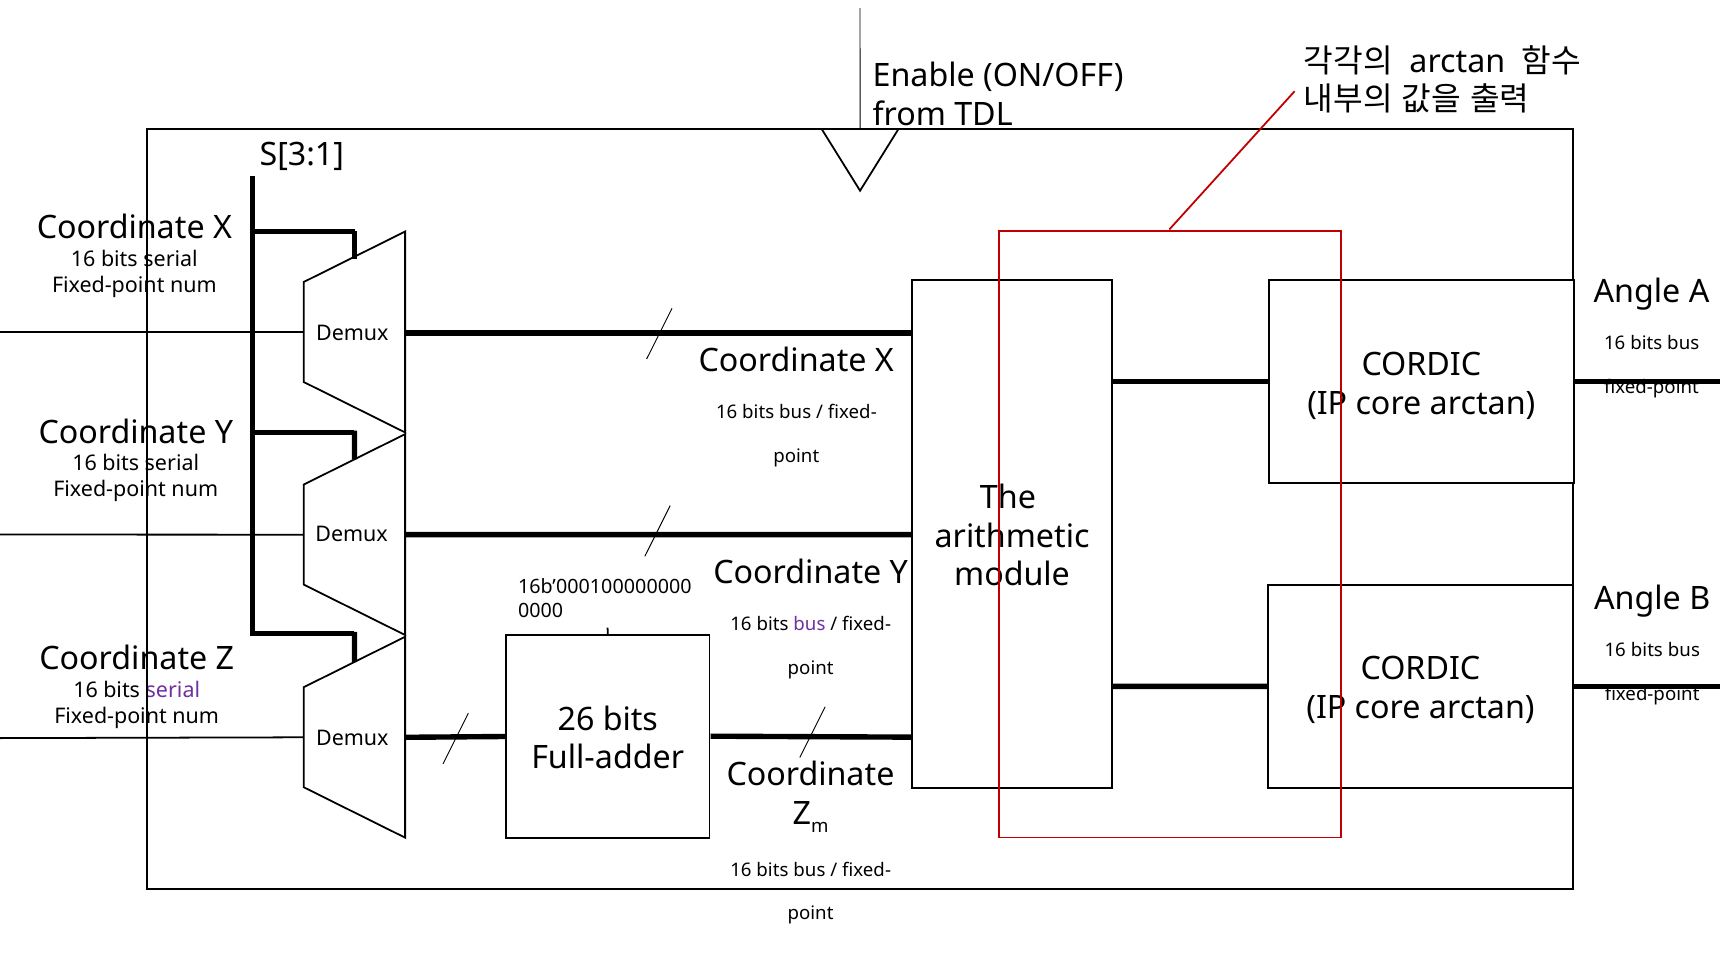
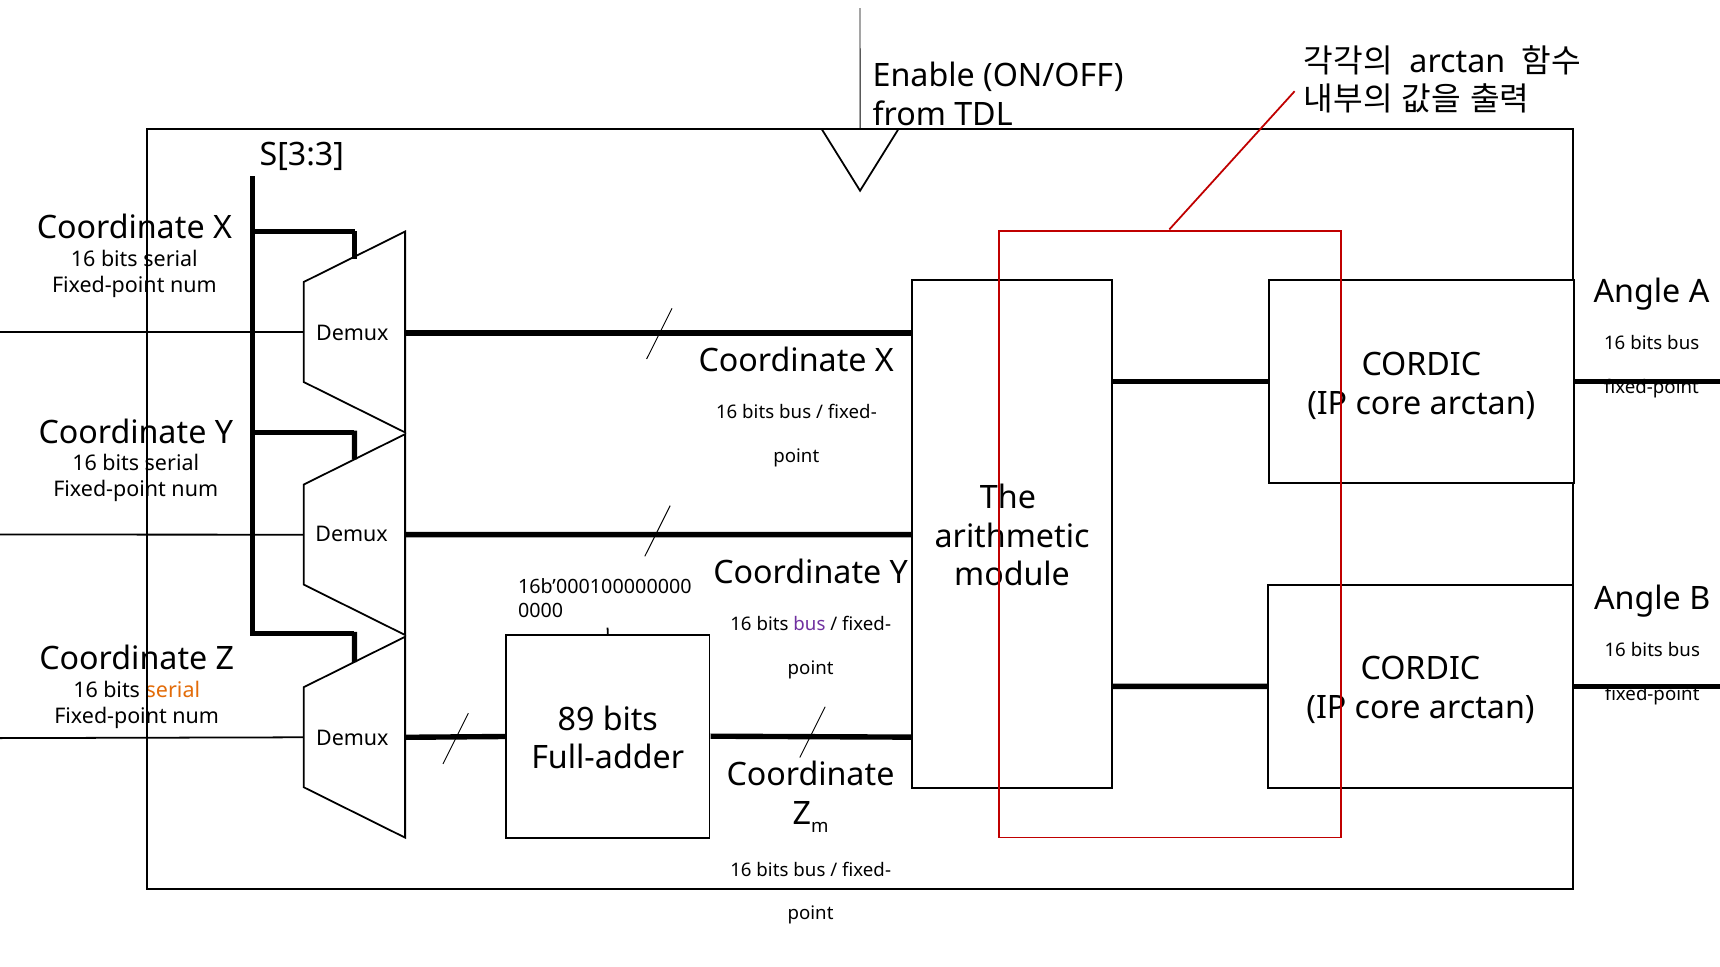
S[3:1: S[3:1 -> S[3:3 (302, 155)
serial colour: purple -> orange (173, 691)
26: 26 -> 89 (576, 720)
